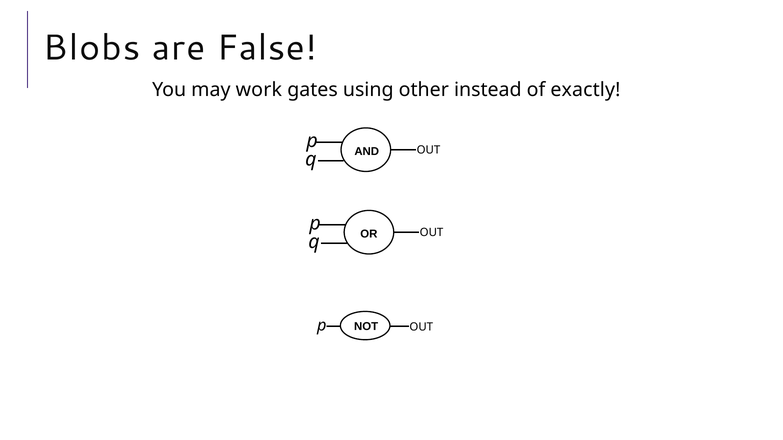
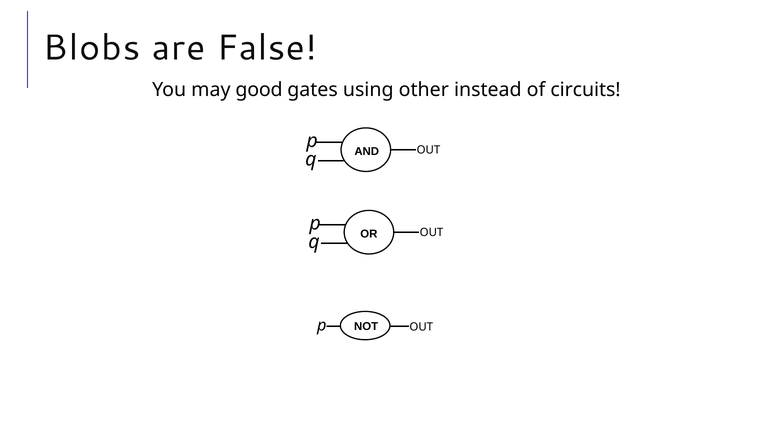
work: work -> good (259, 90)
exactly: exactly -> circuits (586, 90)
